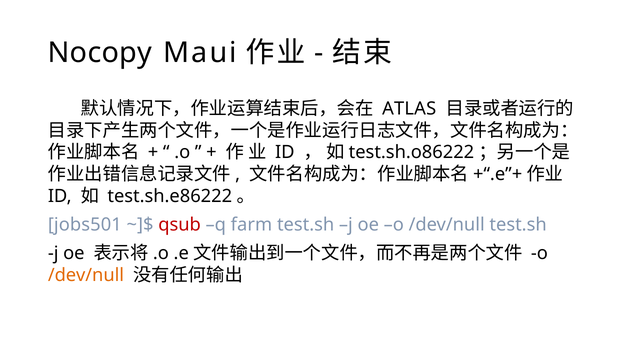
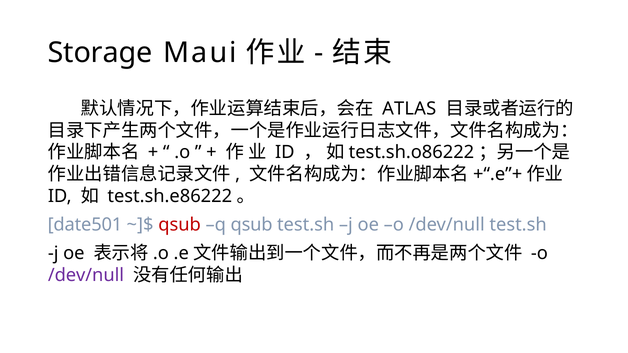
Nocopy: Nocopy -> Storage (100, 53)
jobs501: jobs501 -> date501 (85, 225)
q farm: farm -> qsub (252, 225)
/dev/null colour: orange -> purple (86, 275)
